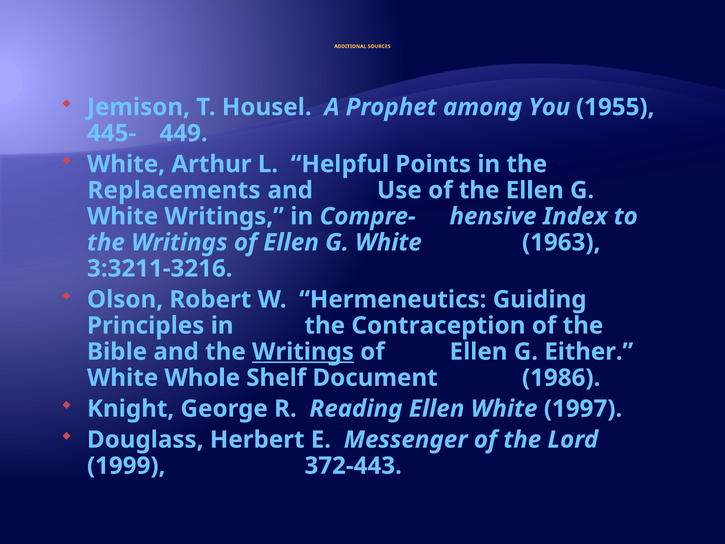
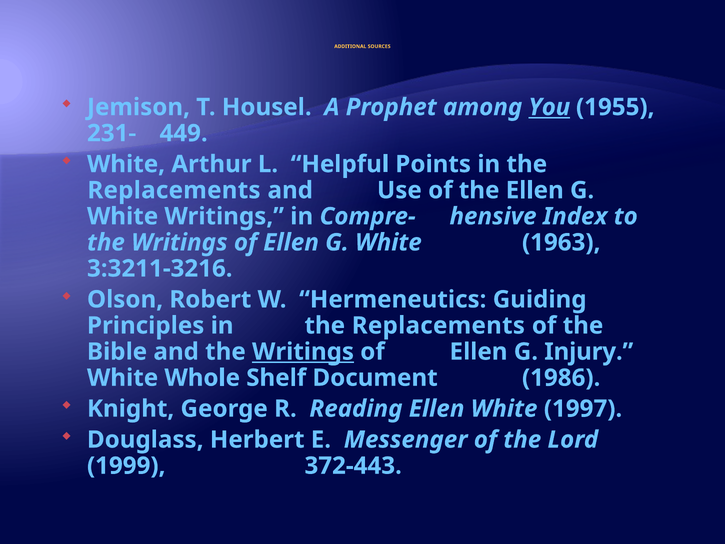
You underline: none -> present (549, 107)
445-: 445- -> 231- (112, 133)
Principles in the Contraception: Contraception -> Replacements (438, 325)
Either: Either -> Injury (589, 352)
